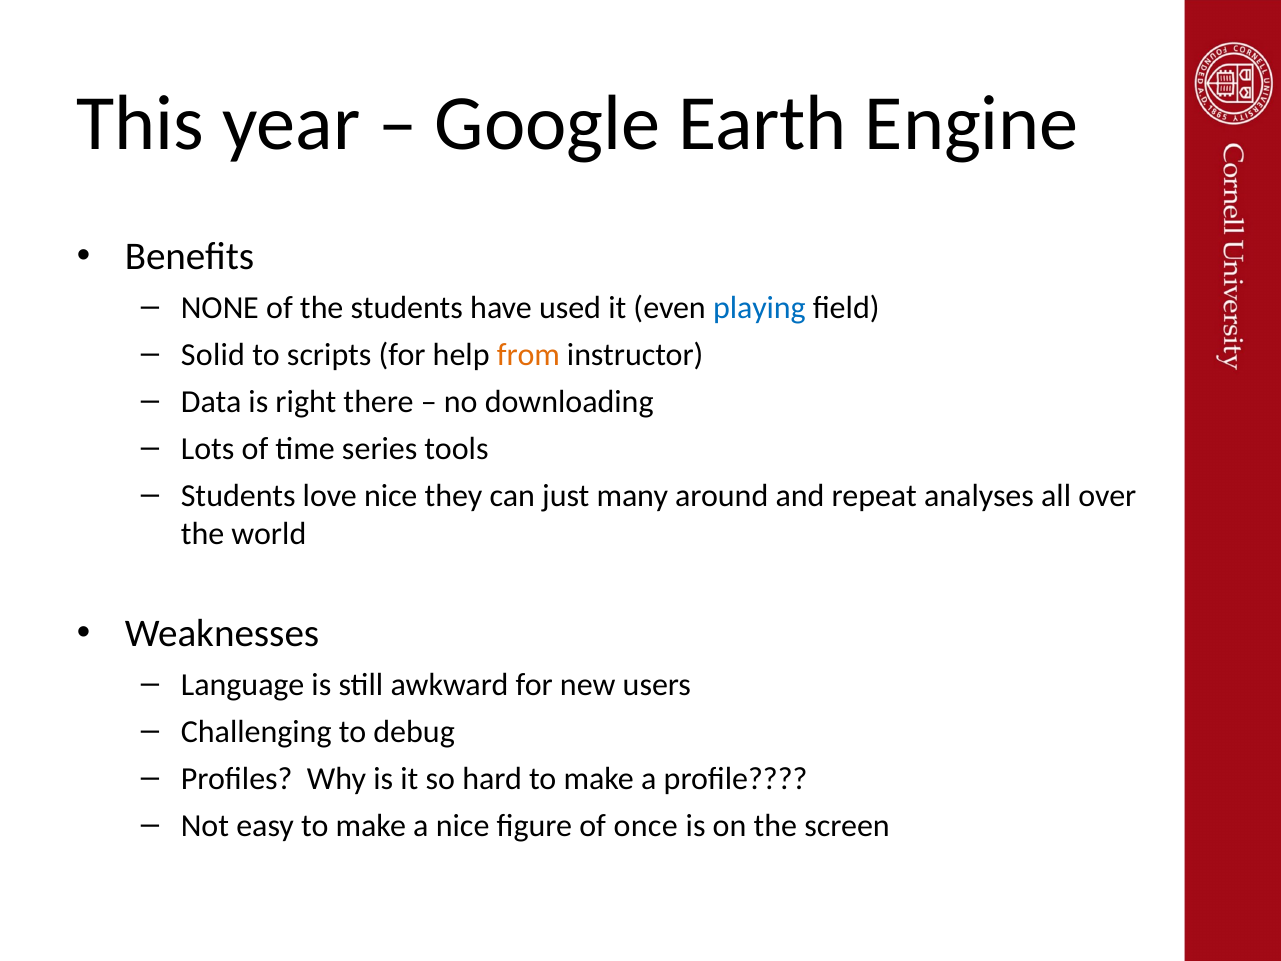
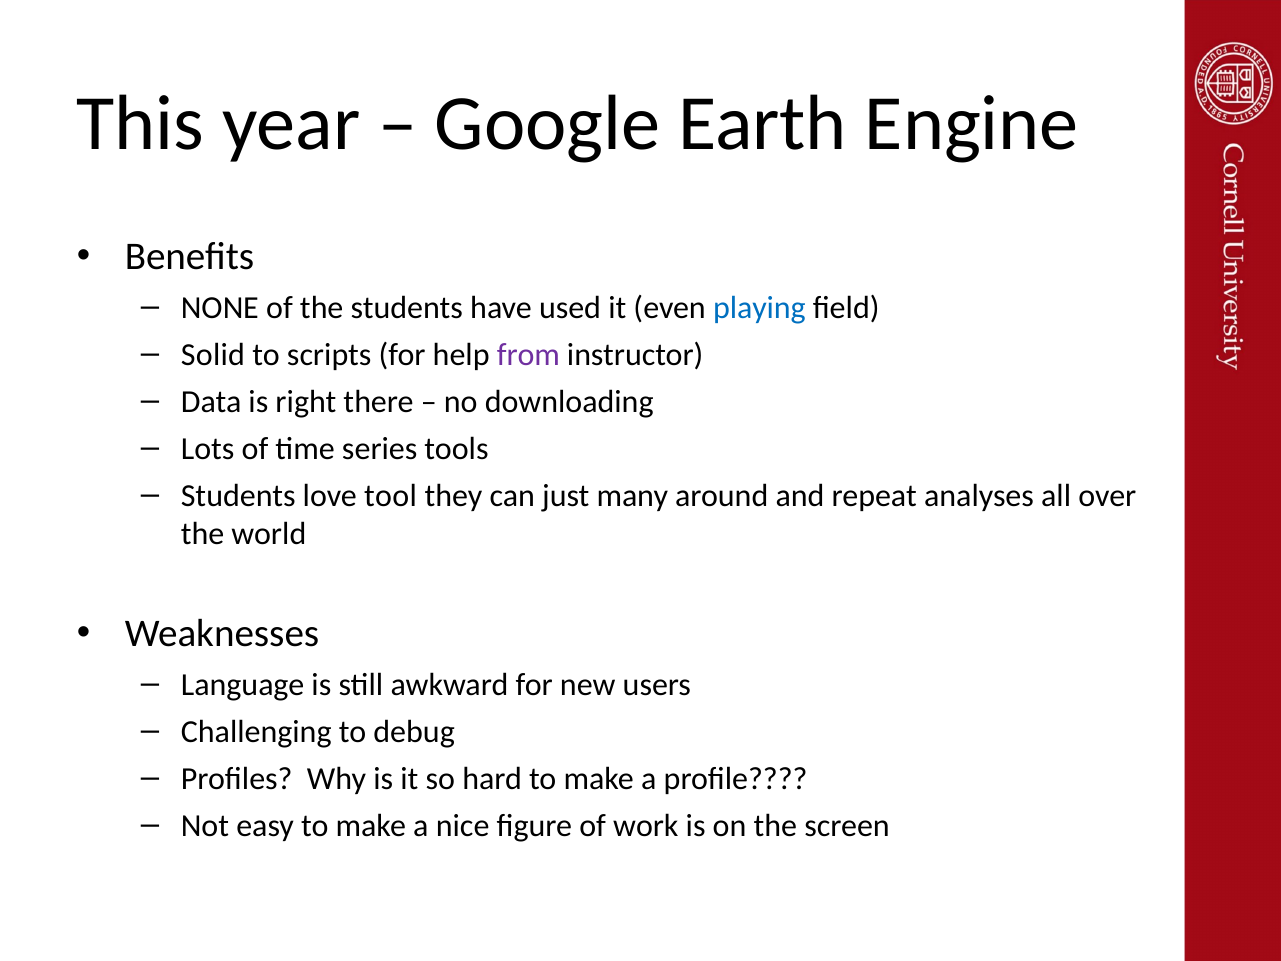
from colour: orange -> purple (528, 354)
love nice: nice -> tool (391, 495)
once: once -> work (646, 825)
